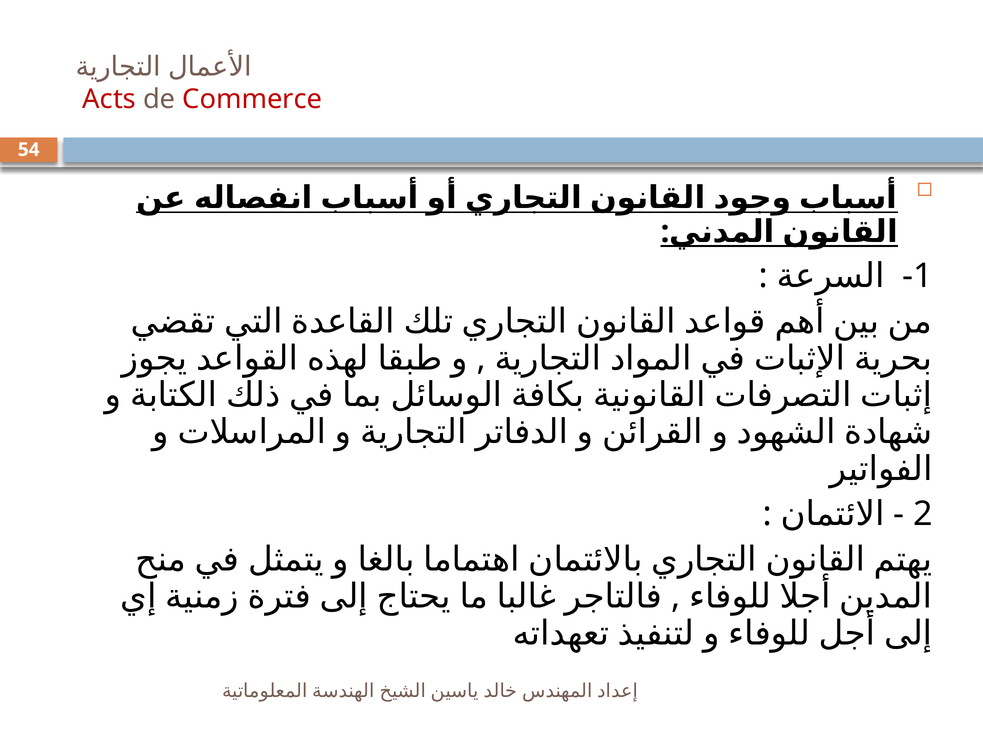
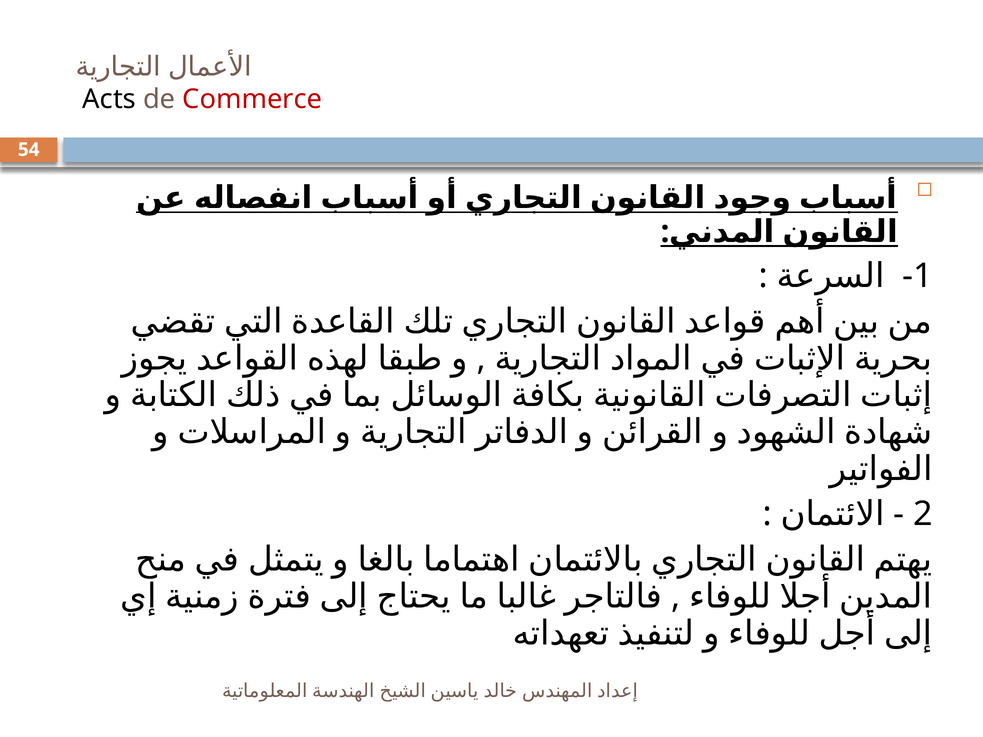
Acts colour: red -> black (109, 99)
